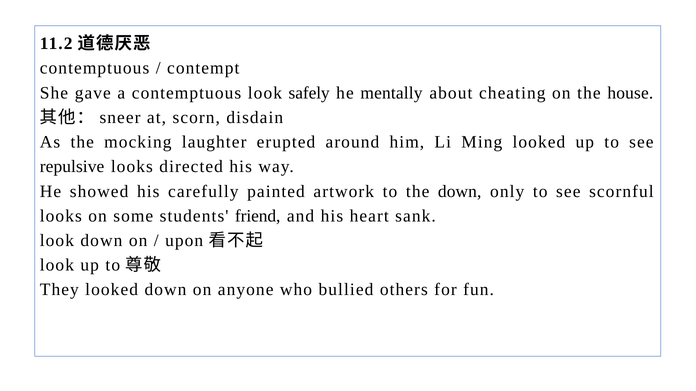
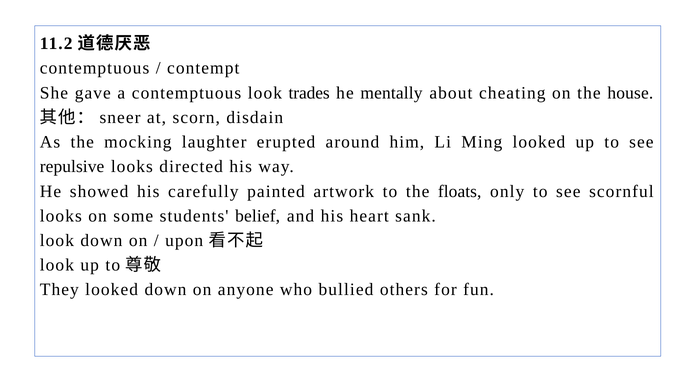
safely: safely -> trades (309, 93)
the down: down -> floats (460, 192)
friend: friend -> belief (258, 216)
